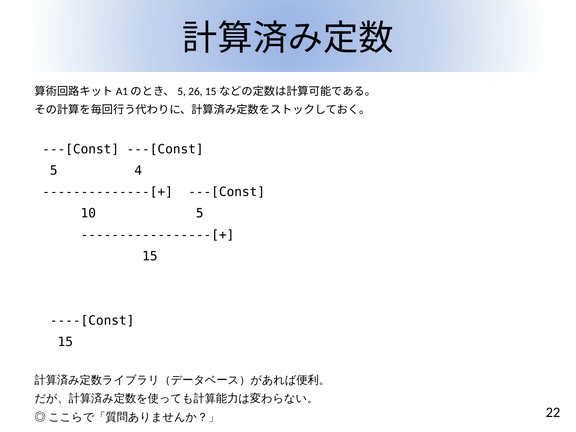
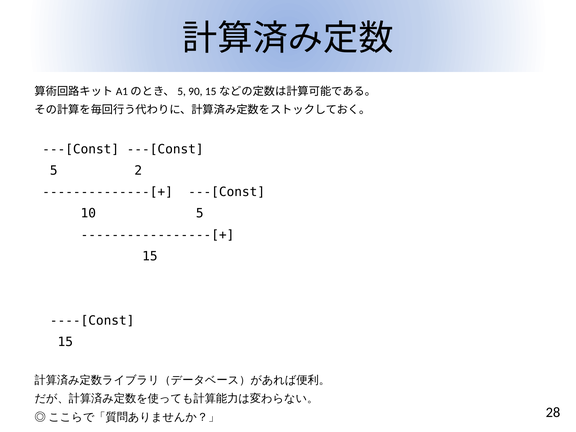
26: 26 -> 90 (195, 91)
4: 4 -> 2 (138, 171)
22: 22 -> 28 (553, 412)
